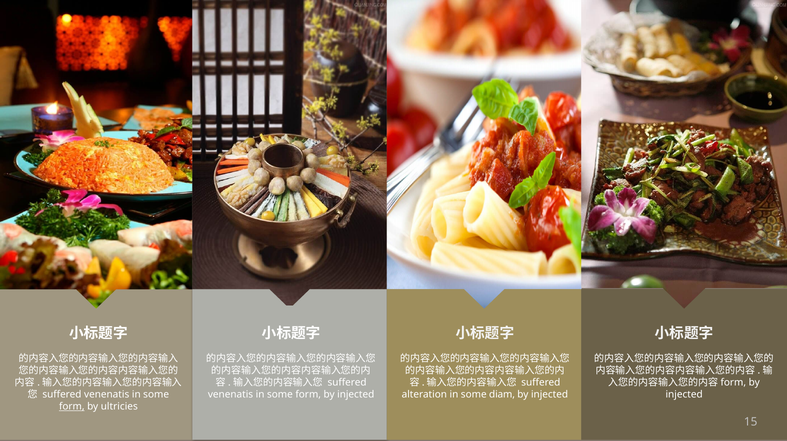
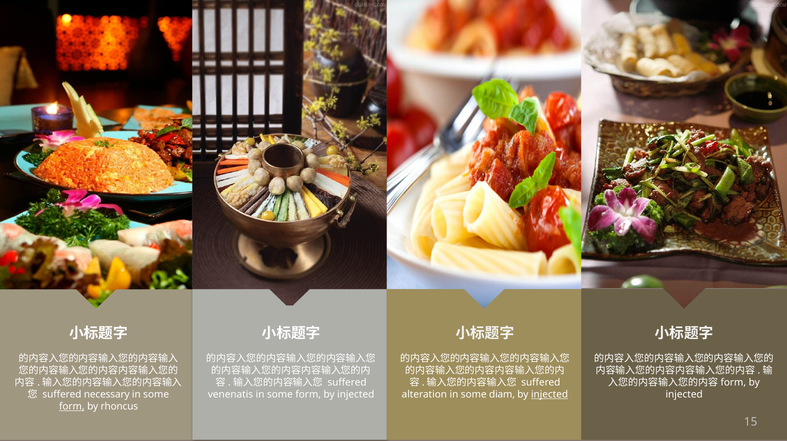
venenatis: venenatis -> necessary (107, 395)
injected underline: none -> present (550, 395)
ultricies: ultricies -> rhoncus (119, 407)
